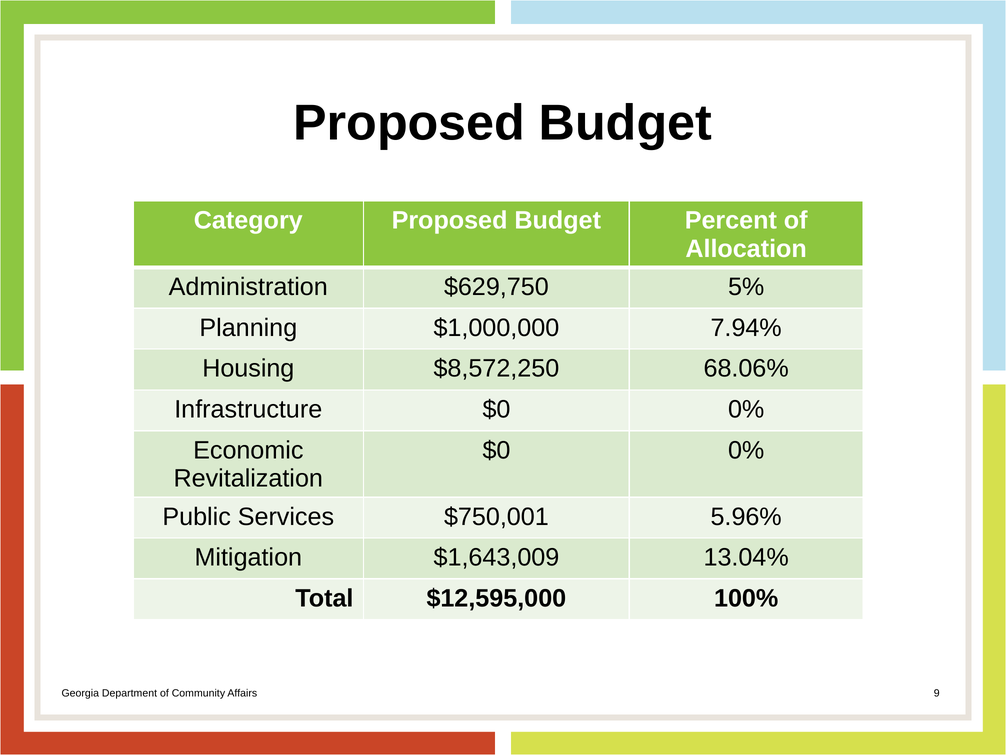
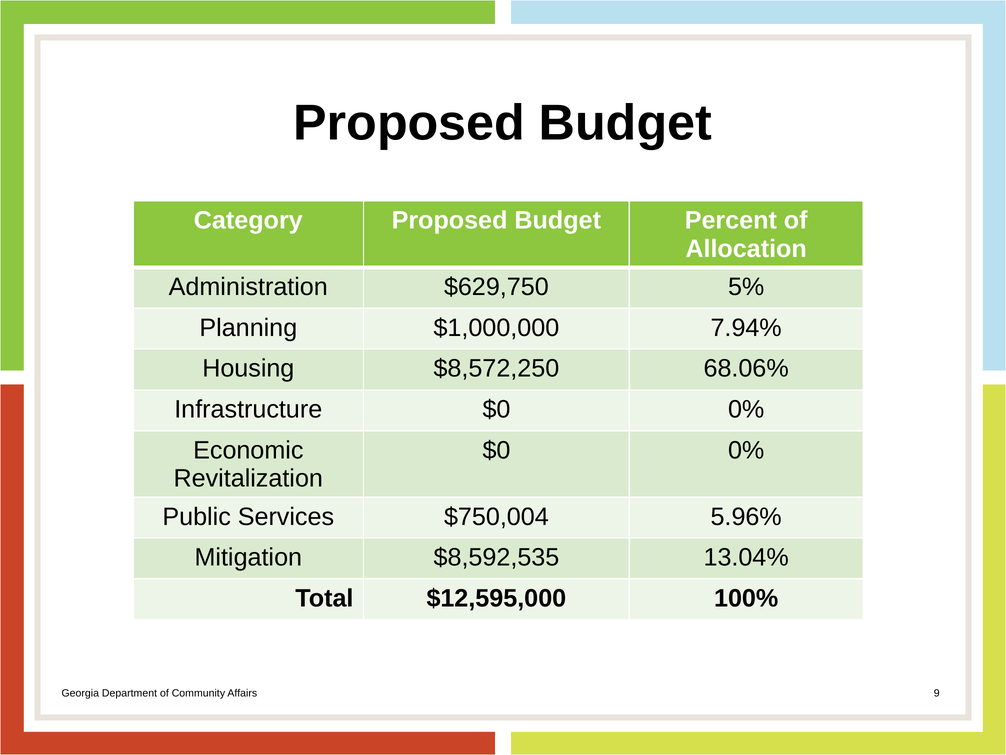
$750,001: $750,001 -> $750,004 (496, 516)
$1,643,009: $1,643,009 -> $8,592,535 (496, 557)
